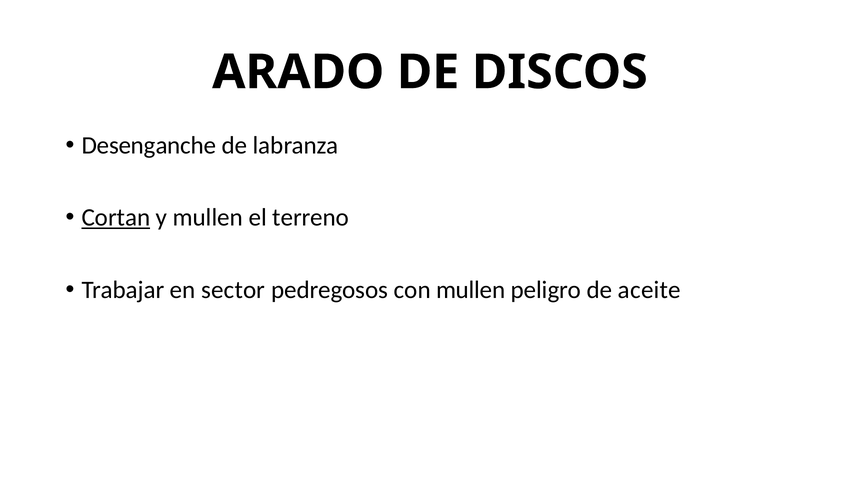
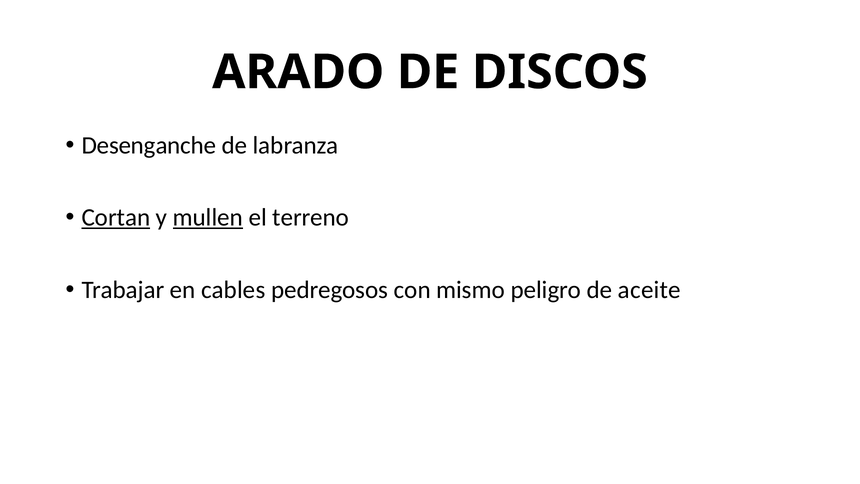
mullen underline: none -> present (208, 218)
sector: sector -> cables (233, 290)
con mullen: mullen -> mismo (471, 290)
